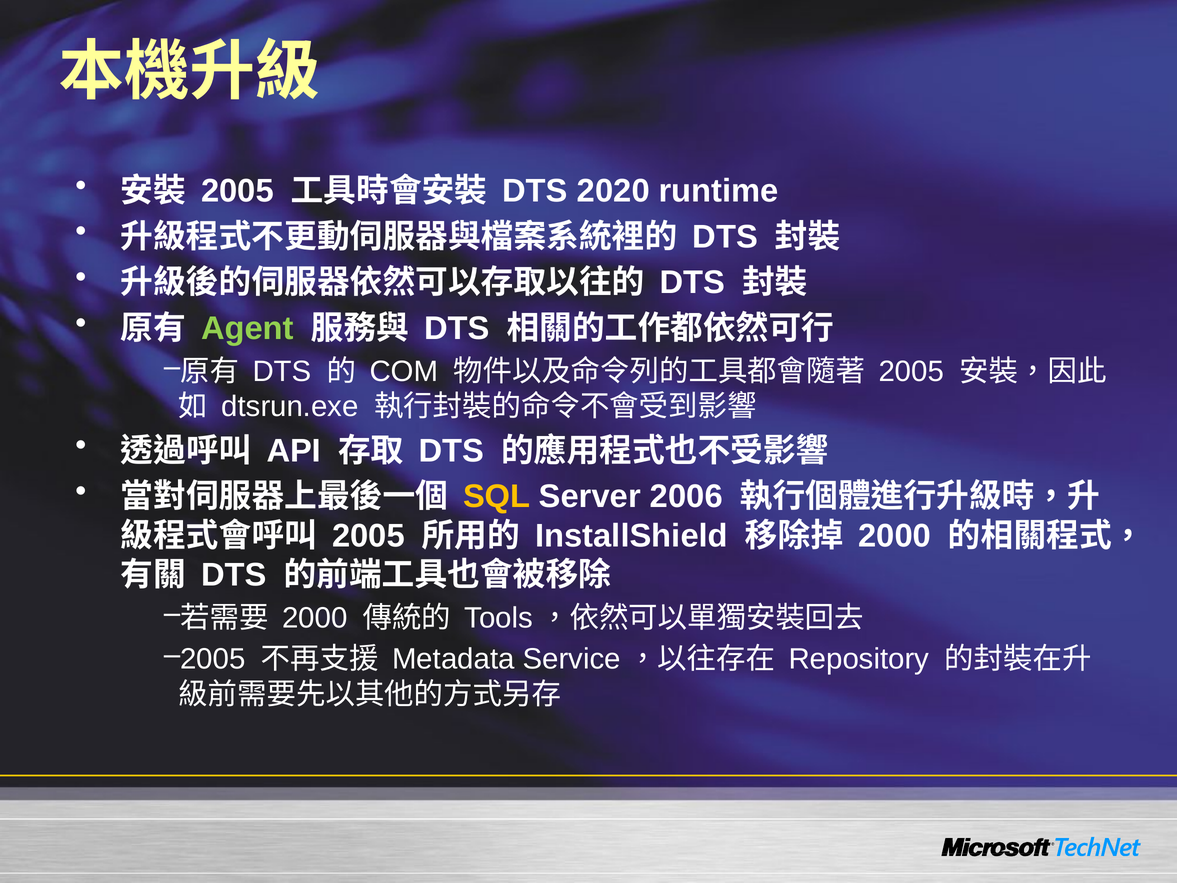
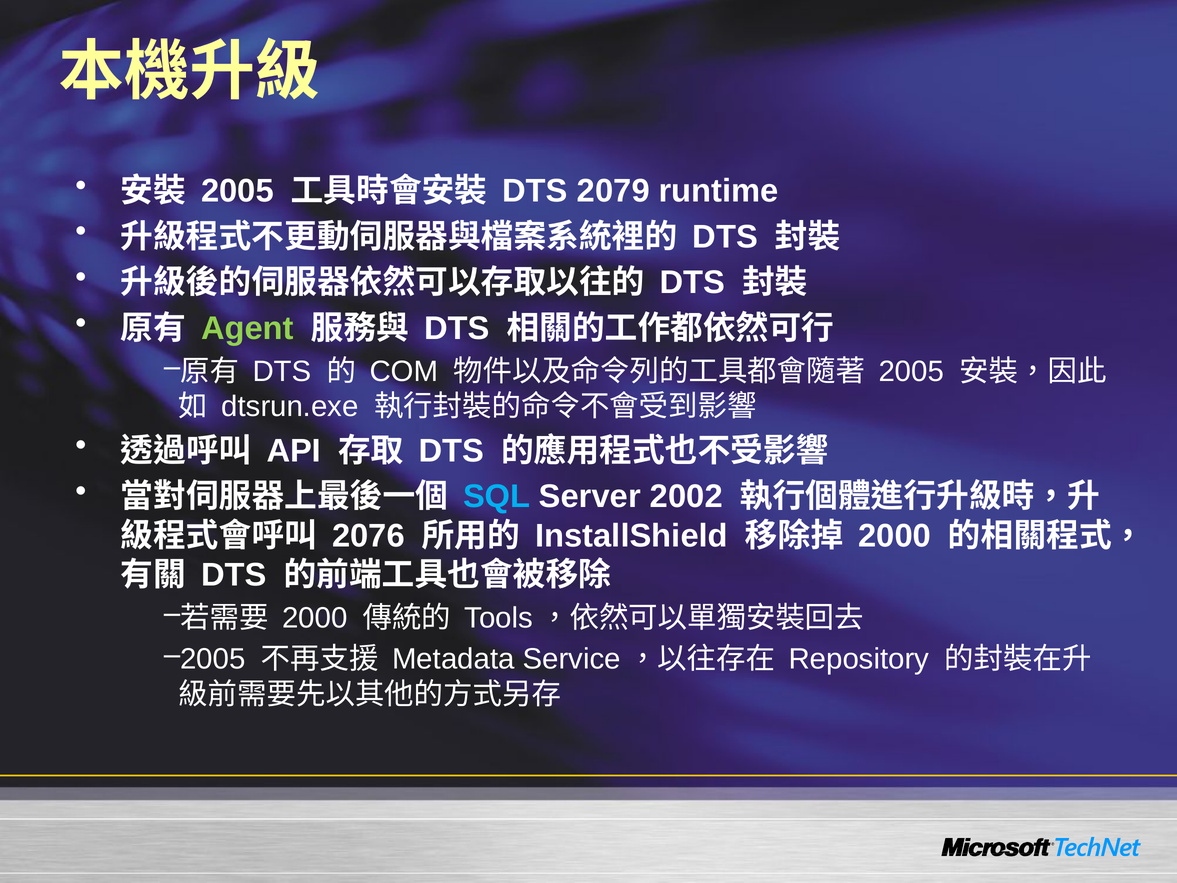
2020: 2020 -> 2079 (613, 191)
SQL colour: yellow -> light blue (497, 496)
2006: 2006 -> 2002 (686, 496)
2005: 2005 -> 2076 (368, 536)
